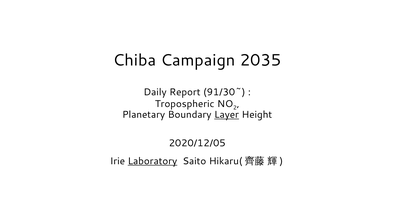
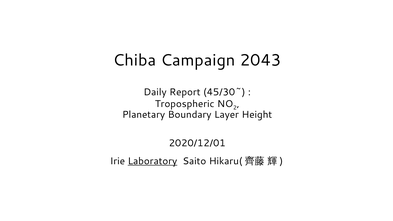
2035: 2035 -> 2043 (261, 60)
91/30~: 91/30~ -> 45/30~ (224, 92)
Layer underline: present -> none (227, 115)
2020/12/05: 2020/12/05 -> 2020/12/01 (197, 143)
